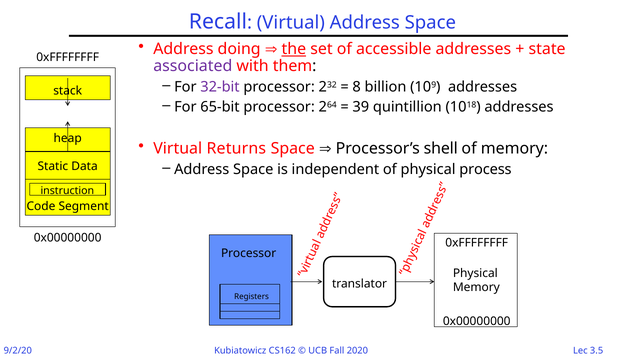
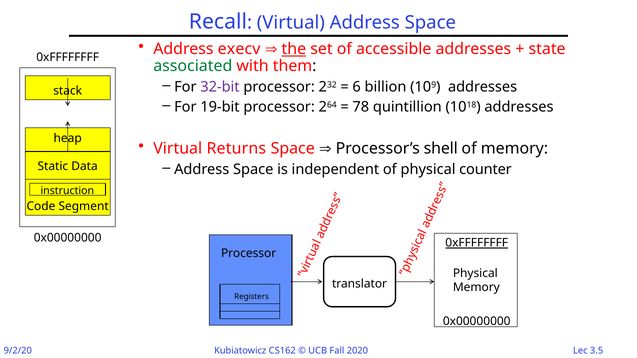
doing: doing -> execv (239, 49)
associated colour: purple -> green (193, 66)
8: 8 -> 6 (357, 87)
65-bit: 65-bit -> 19-bit (220, 107)
39: 39 -> 78 (361, 107)
process: process -> counter (485, 169)
0xFFFFFFFF underline: none -> present (477, 243)
